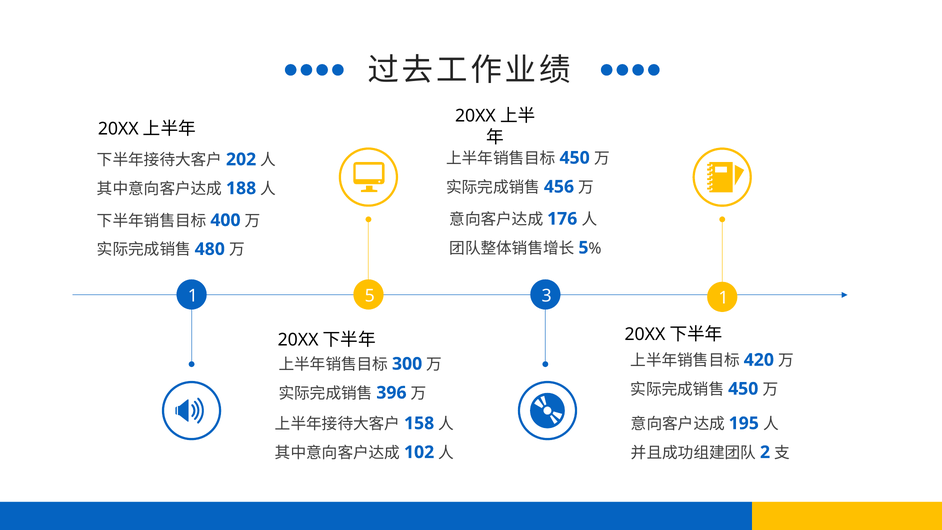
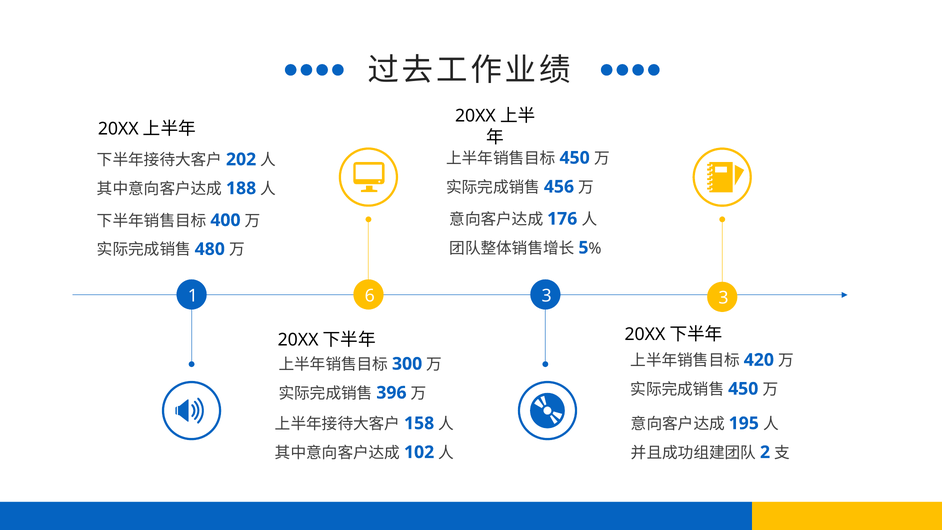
5: 5 -> 6 (370, 296)
3 1: 1 -> 3 (724, 298)
